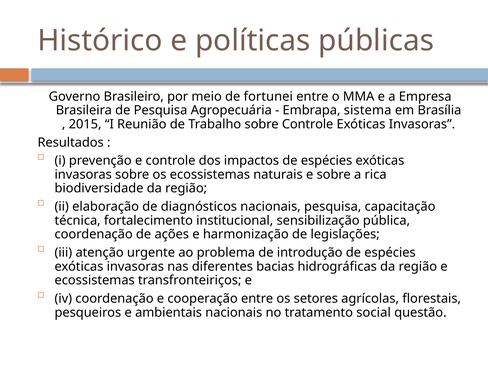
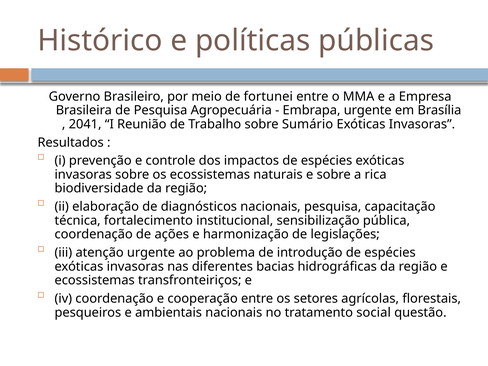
Embrapa sistema: sistema -> urgente (368, 110)
2015: 2015 -> 2041 (85, 124)
sobre Controle: Controle -> Sumário (308, 124)
